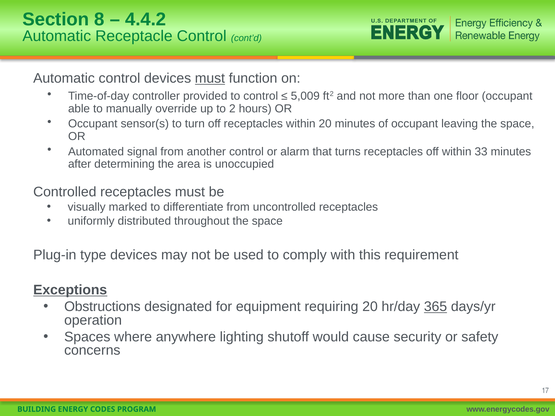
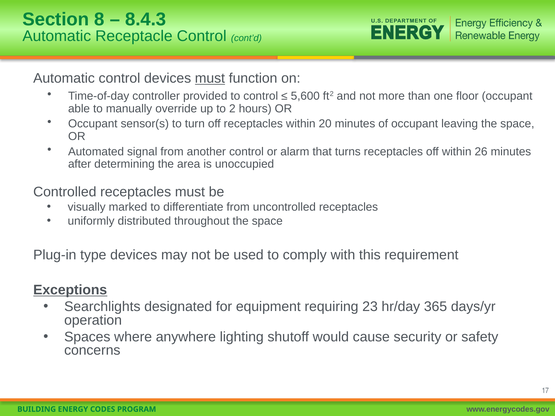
4.4.2: 4.4.2 -> 8.4.3 (146, 20)
5,009: 5,009 -> 5,600 (305, 96)
33: 33 -> 26 (481, 152)
Obstructions: Obstructions -> Searchlights (102, 307)
requiring 20: 20 -> 23 (370, 307)
365 underline: present -> none (436, 307)
